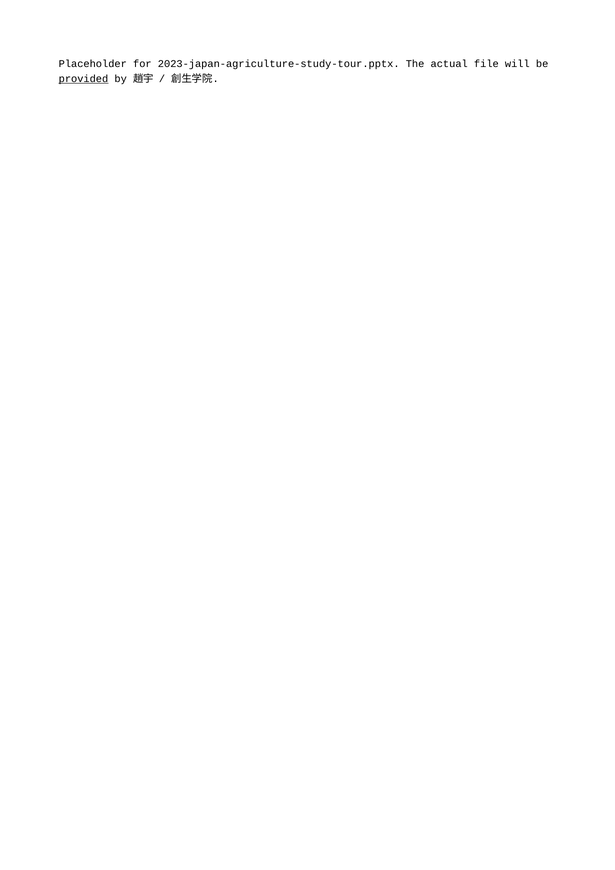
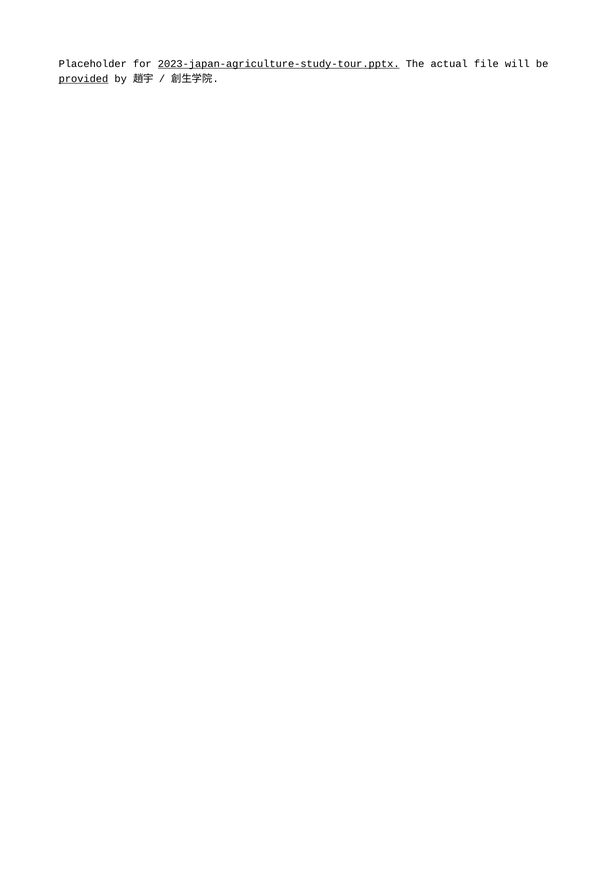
2023-japan-agriculture-study-tour.pptx underline: none -> present (279, 64)
